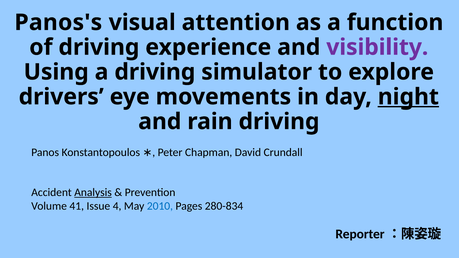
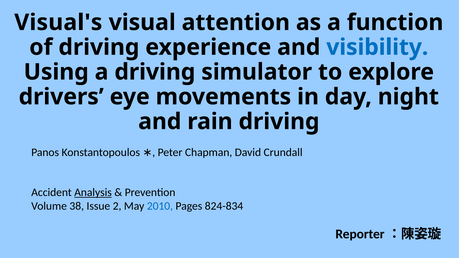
Panos's: Panos's -> Visual's (58, 22)
visibility colour: purple -> blue (377, 47)
night underline: present -> none (408, 97)
41: 41 -> 38 (77, 206)
4: 4 -> 2 (117, 206)
280-834: 280-834 -> 824-834 (224, 206)
